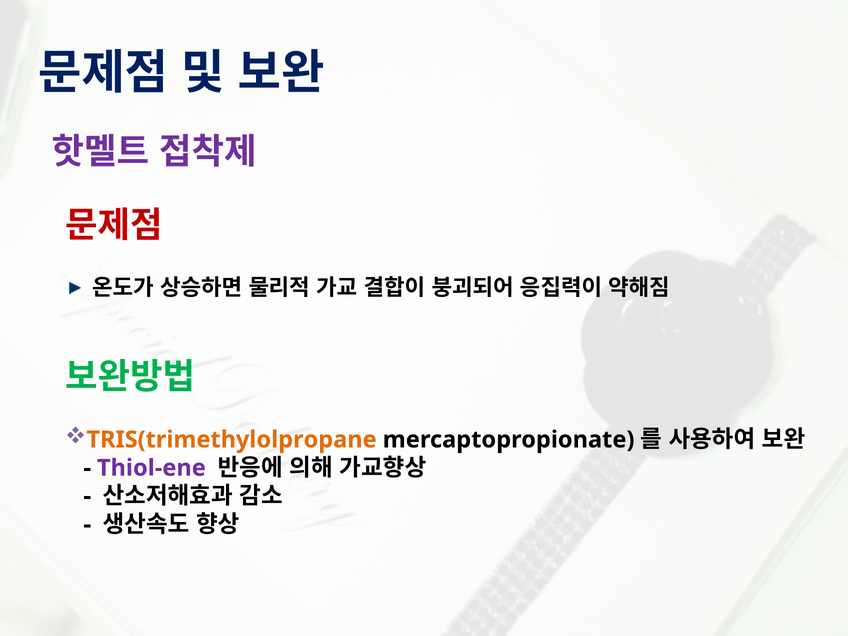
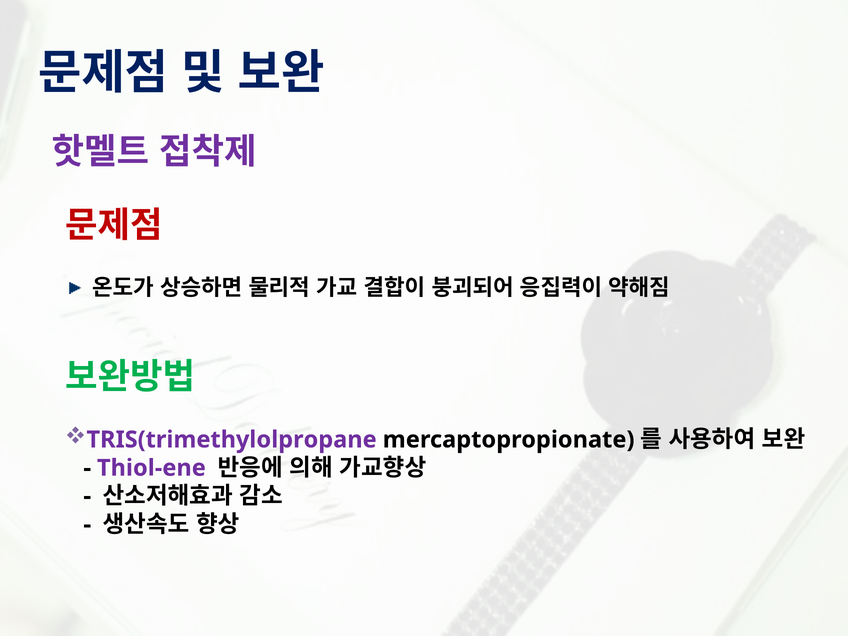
TRIS(trimethylolpropane colour: orange -> purple (232, 440)
